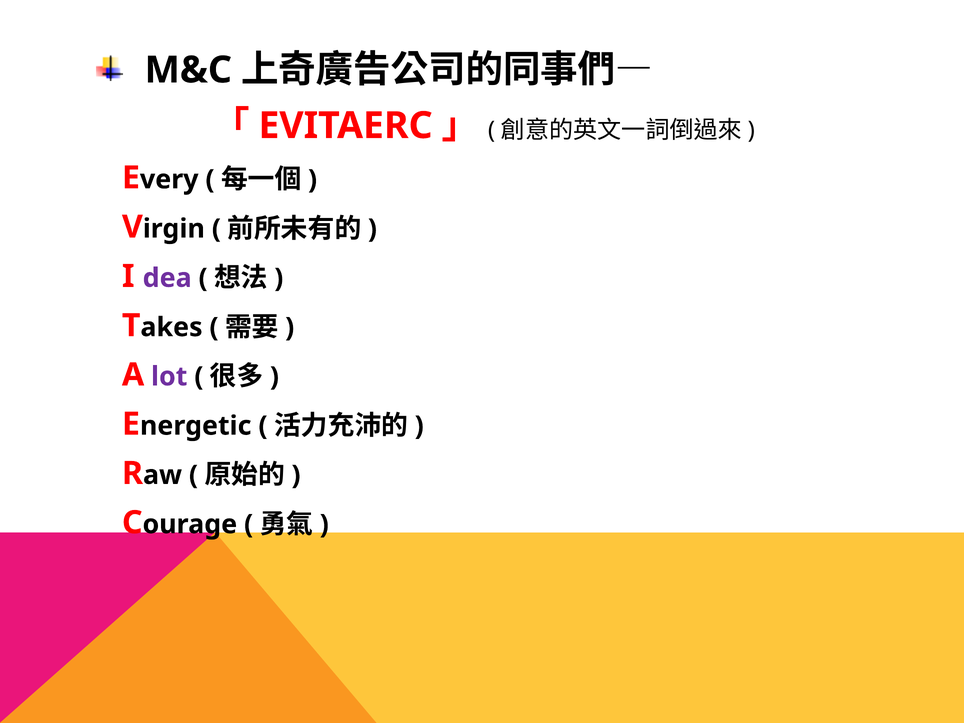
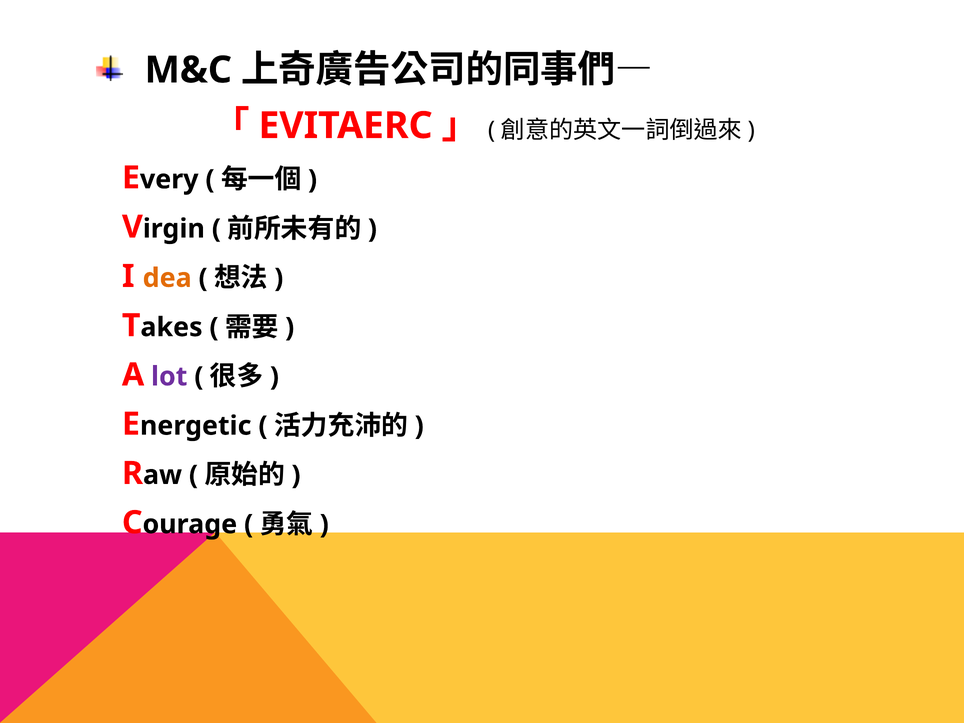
dea colour: purple -> orange (167, 278)
